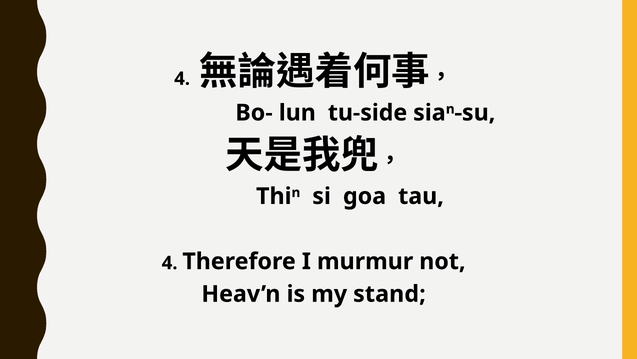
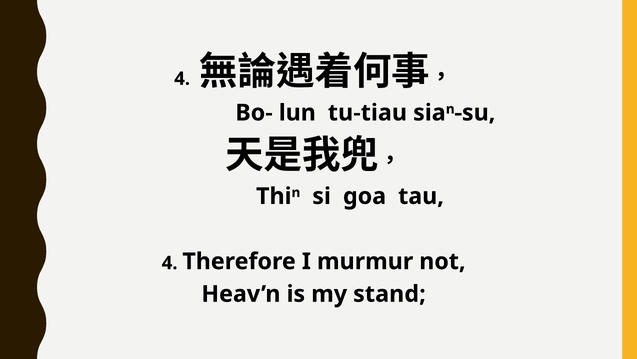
tu-side: tu-side -> tu-tiau (367, 113)
